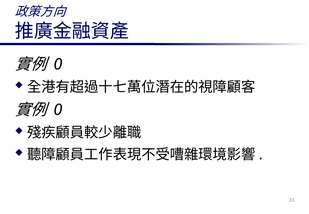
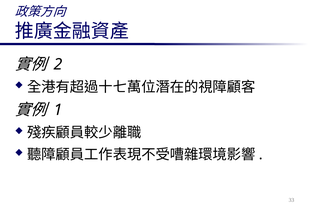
0: 0 -> 2 (58, 64)
0: 0 -> 1 (58, 110)
